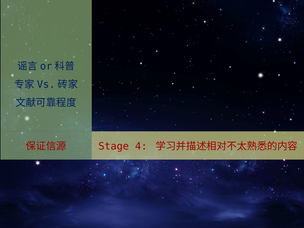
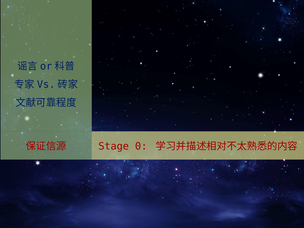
4: 4 -> 0 (141, 146)
